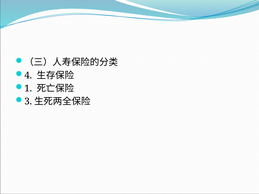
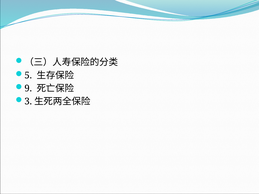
4: 4 -> 5 (28, 75)
1: 1 -> 9 (28, 89)
